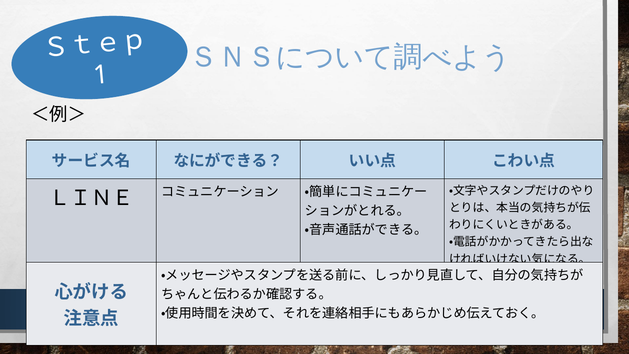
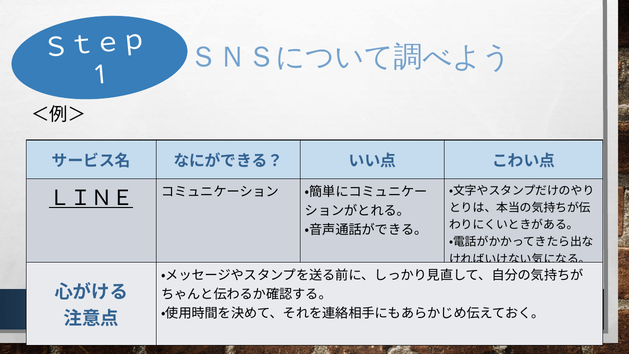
ＬＩＮＥ underline: none -> present (91, 198)
